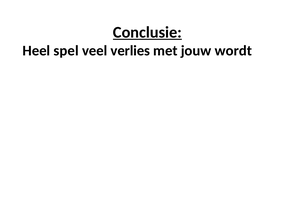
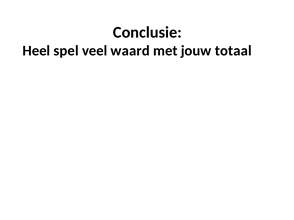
Conclusie underline: present -> none (147, 32)
verlies: verlies -> waard (130, 51)
wordt: wordt -> totaal (233, 51)
